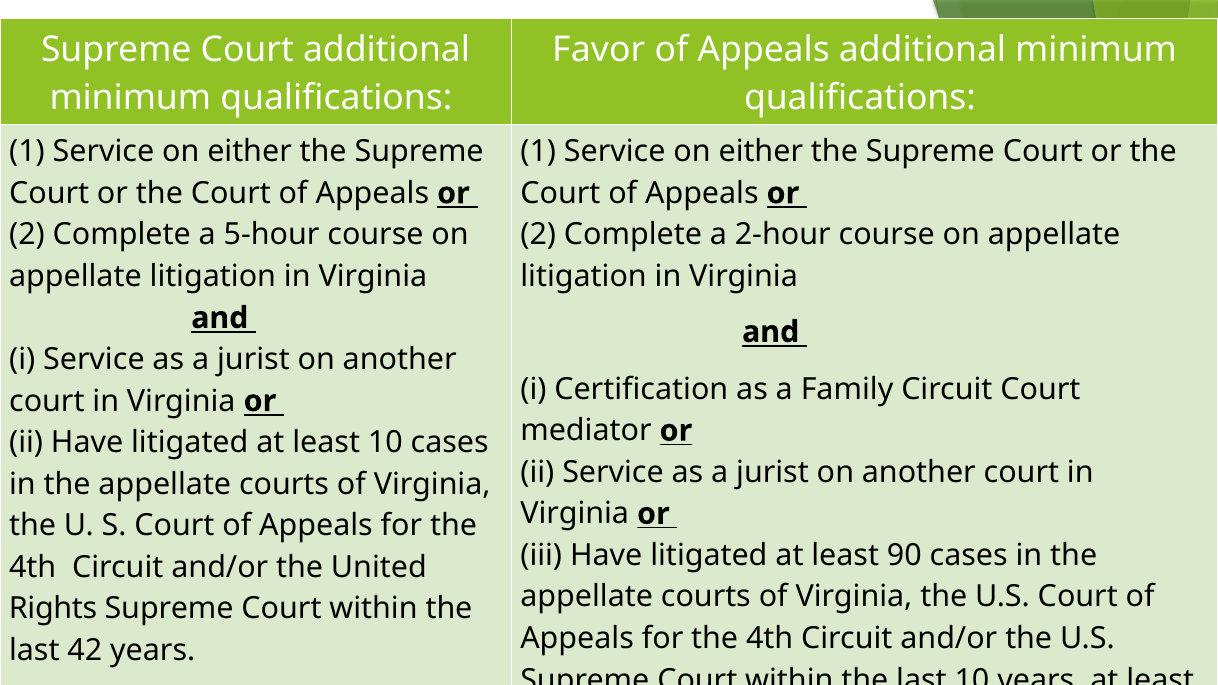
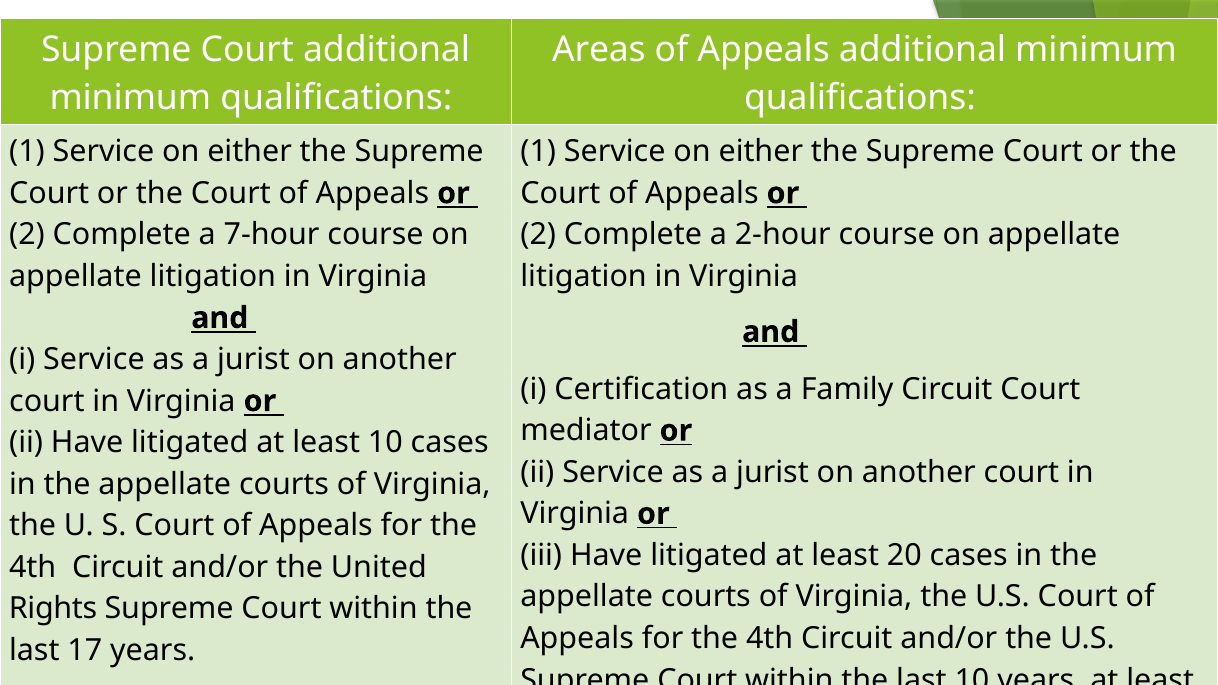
Favor: Favor -> Areas (599, 50)
5-hour: 5-hour -> 7-hour (272, 235)
90: 90 -> 20 (904, 555)
42: 42 -> 17 (85, 651)
